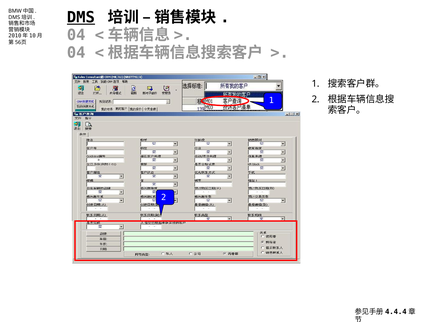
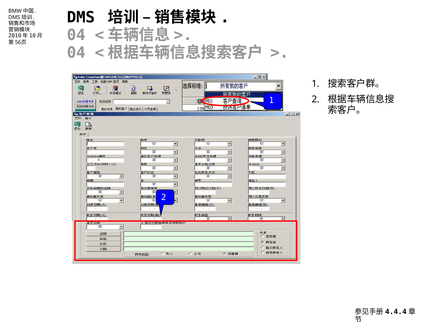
DMS underline: present -> none (81, 17)
